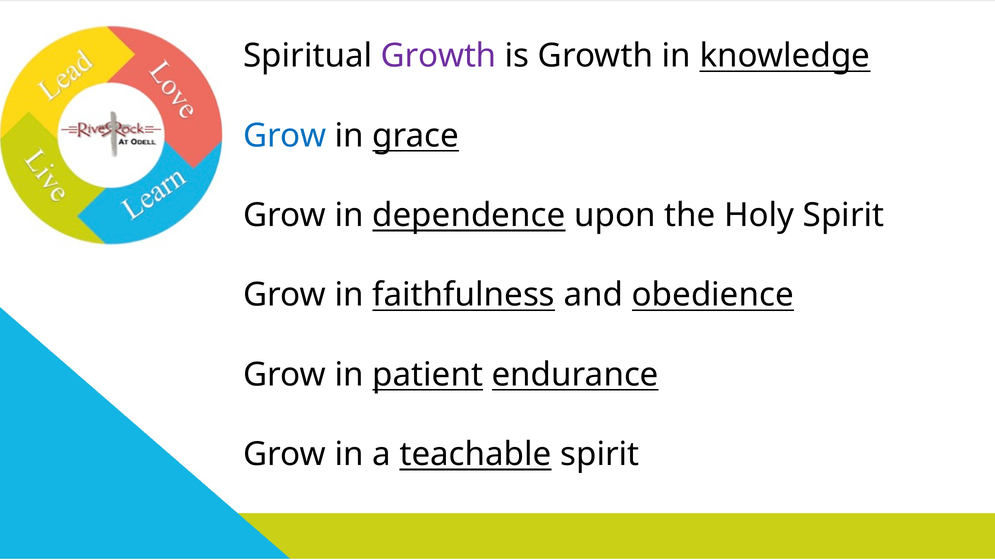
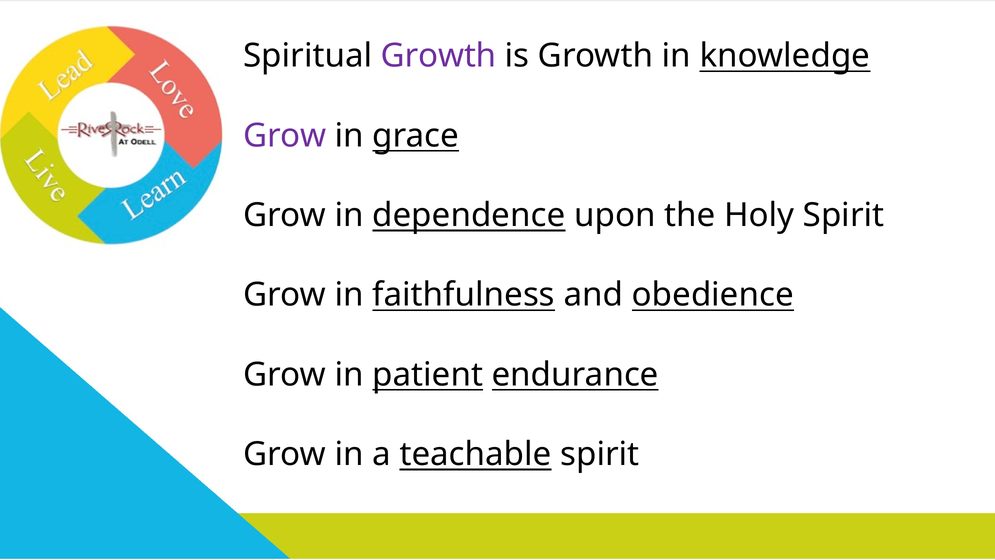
Grow colour: blue -> purple (285, 136)
